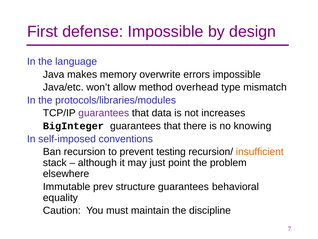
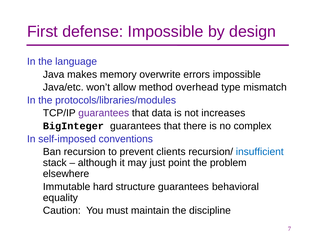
knowing: knowing -> complex (253, 126)
testing: testing -> clients (171, 151)
insufficient colour: orange -> blue (260, 151)
prev: prev -> hard (103, 186)
